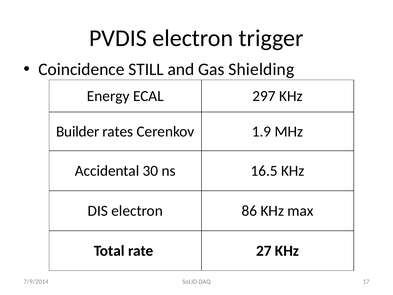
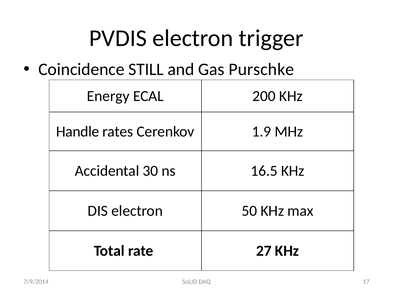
Shielding: Shielding -> Purschke (261, 69)
297: 297 -> 200 (264, 96)
Builder: Builder -> Handle (78, 131)
86: 86 -> 50 (249, 211)
